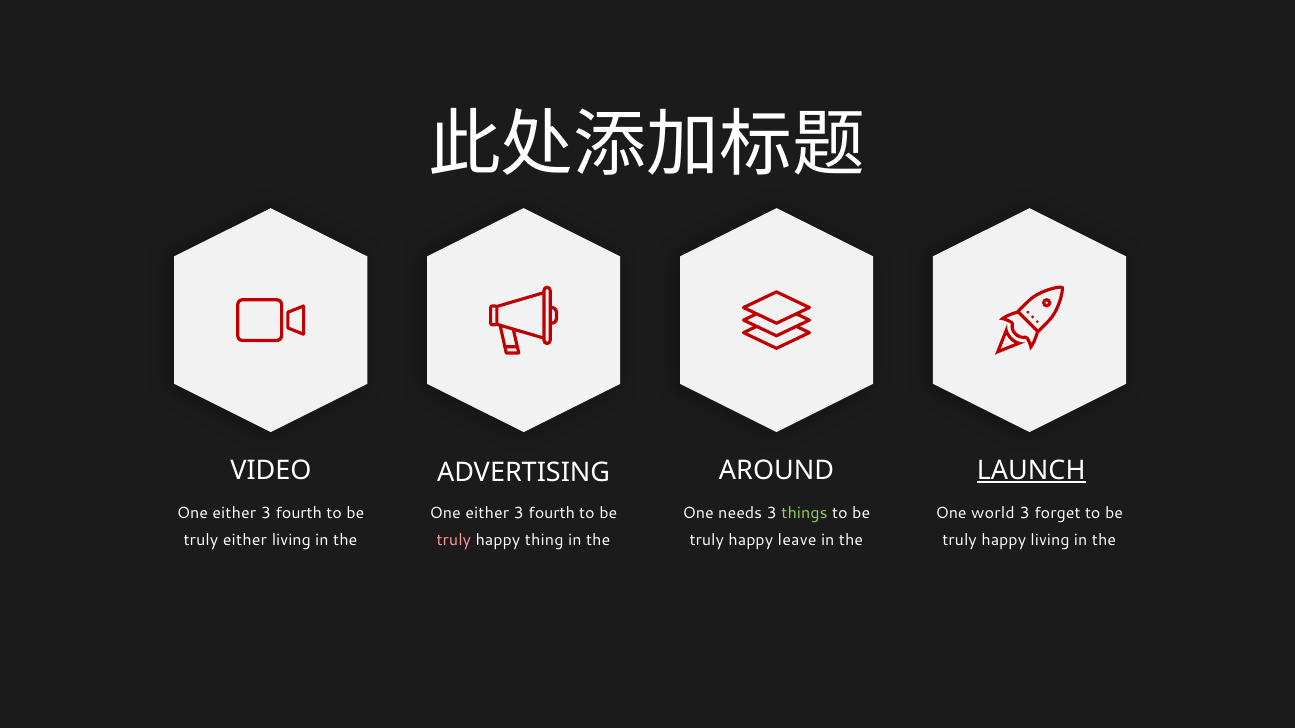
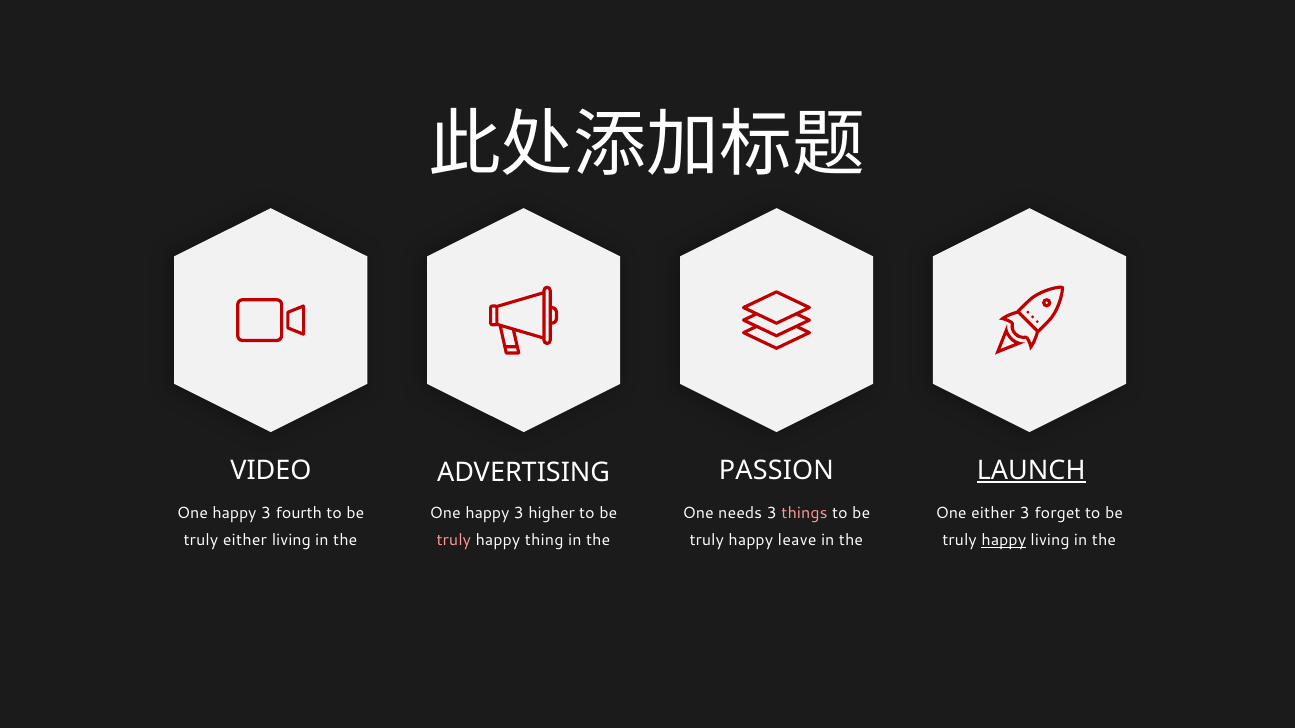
AROUND: AROUND -> PASSION (776, 471)
either: either -> happy (234, 514)
either: either -> happy (487, 514)
fourth: fourth -> higher (552, 514)
things colour: light green -> pink (805, 514)
One world: world -> either (993, 514)
happy underline: none -> present (1004, 541)
